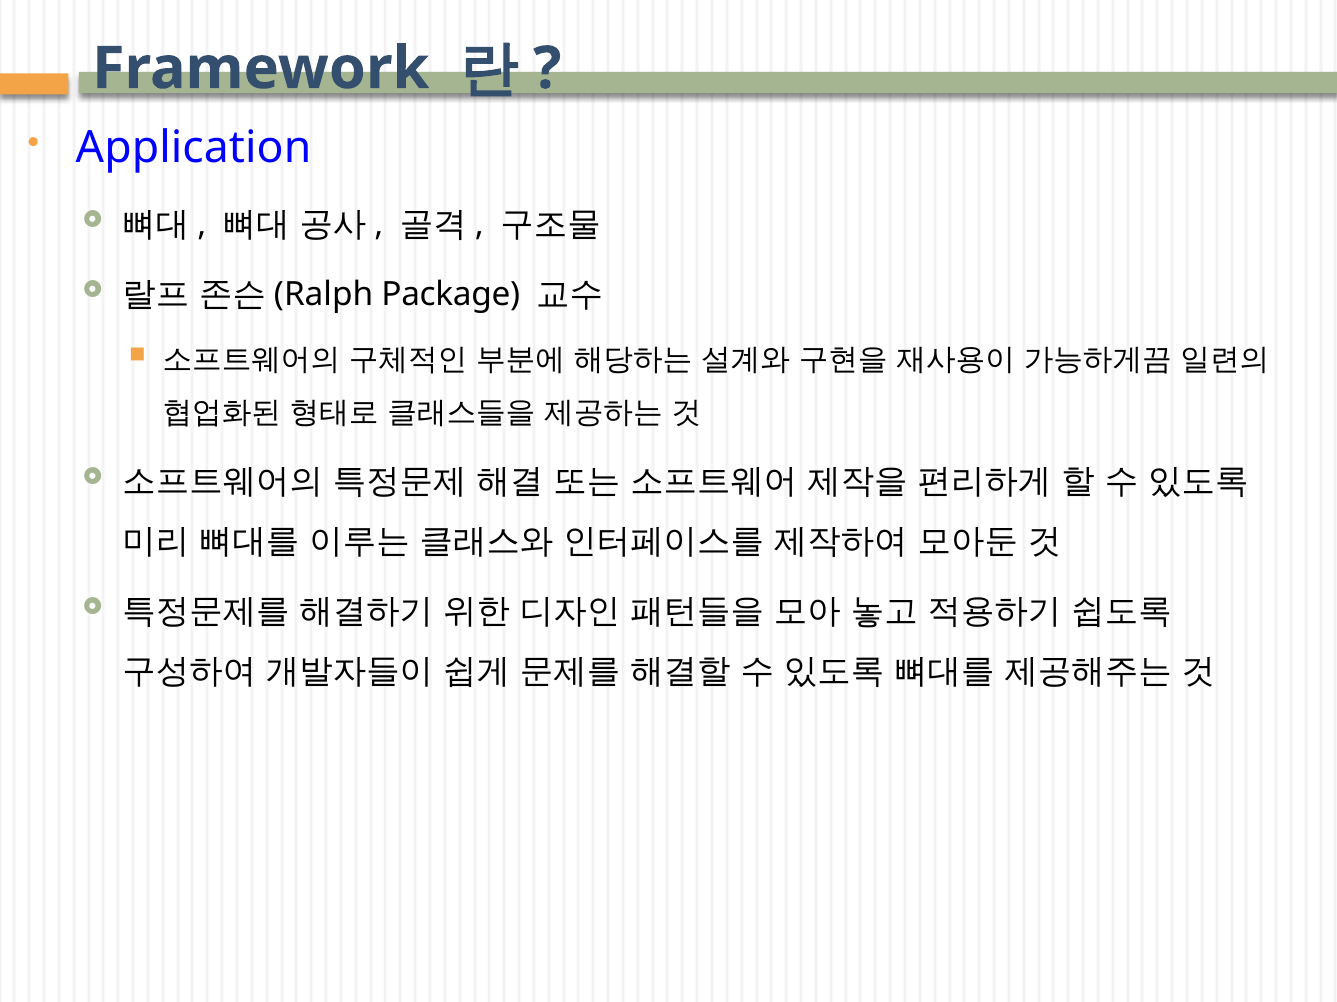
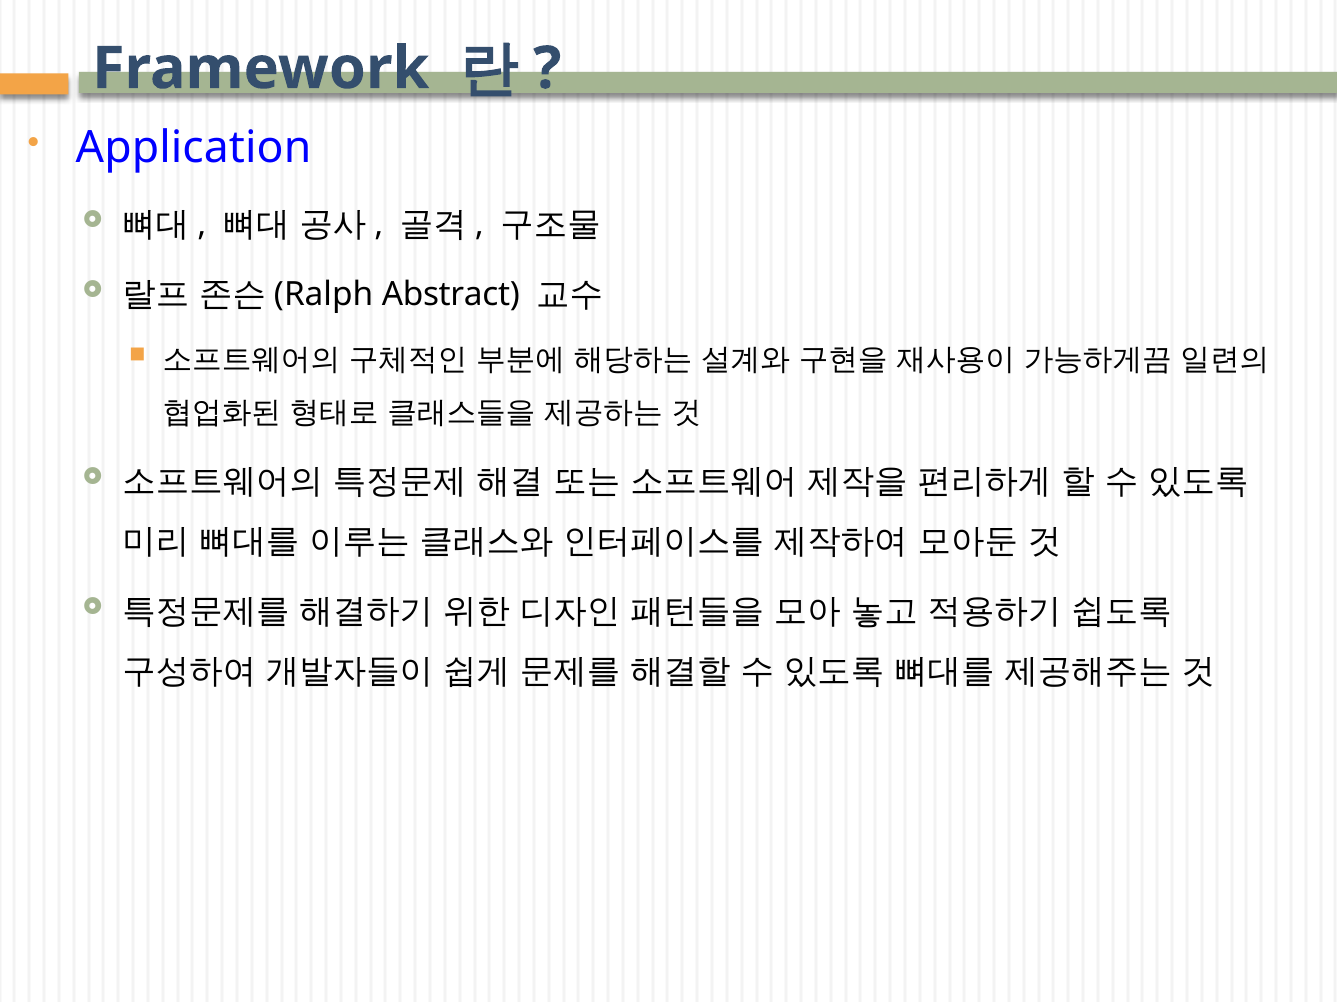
Package: Package -> Abstract (451, 295)
